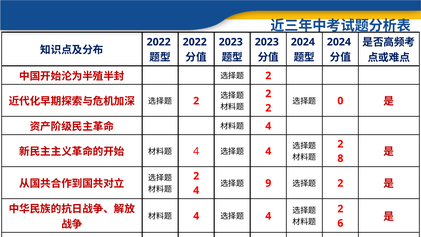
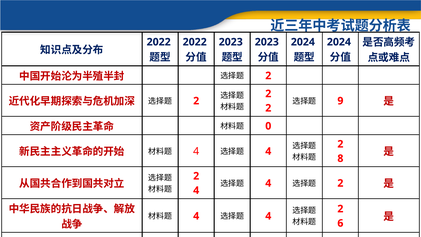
0: 0 -> 9 (340, 101)
4: 4 -> 0 (268, 126)
9: 9 -> 4 (268, 183)
